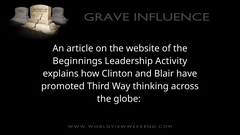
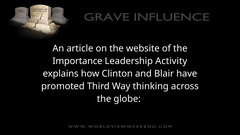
Beginnings: Beginnings -> Importance (77, 61)
